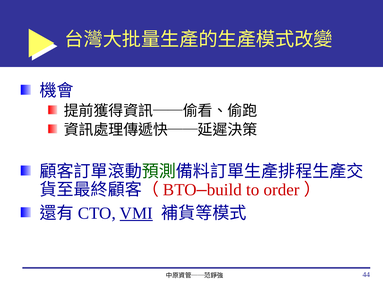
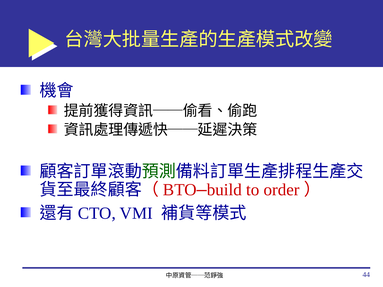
VMI underline: present -> none (136, 213)
